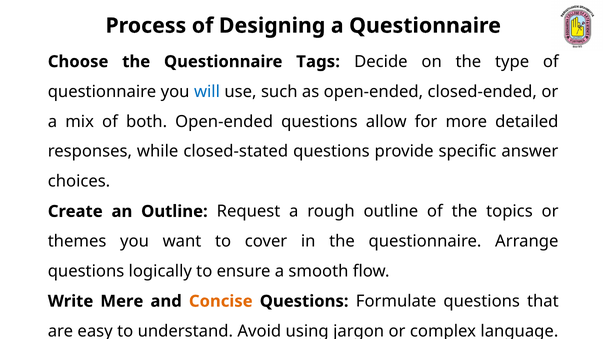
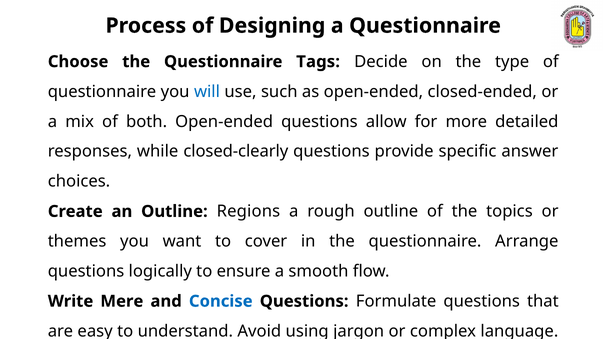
closed-stated: closed-stated -> closed-clearly (236, 152)
Request: Request -> Regions (248, 212)
Concise colour: orange -> blue (221, 301)
